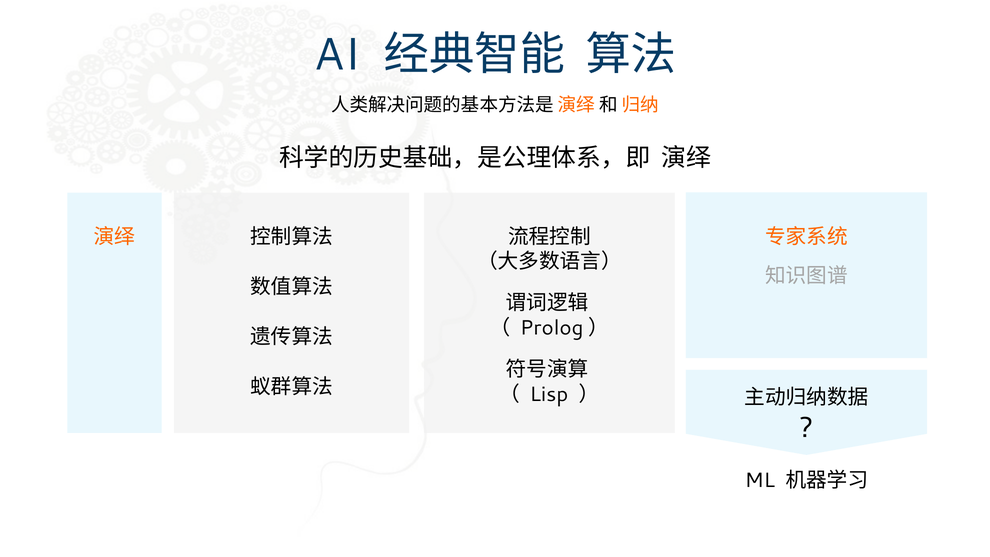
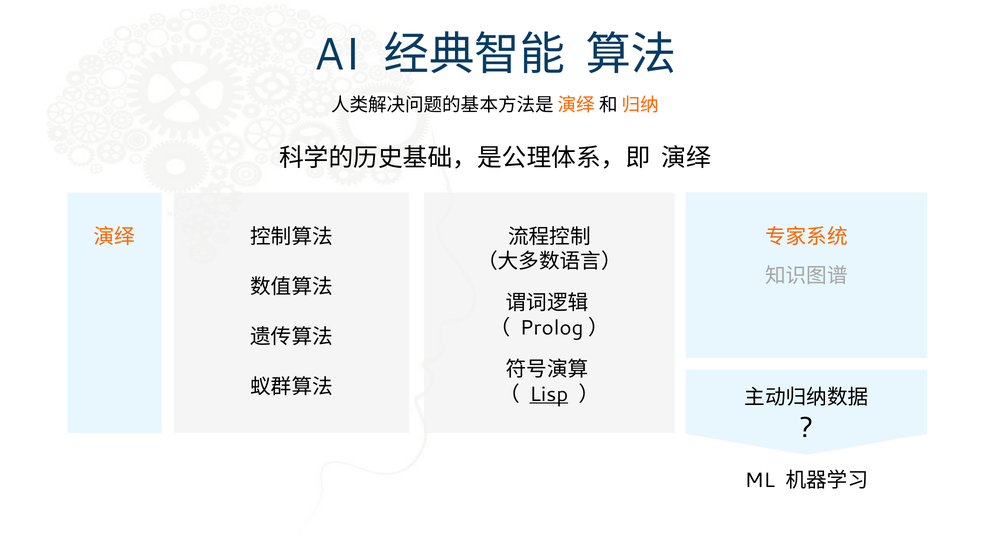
Lisp underline: none -> present (549, 394)
